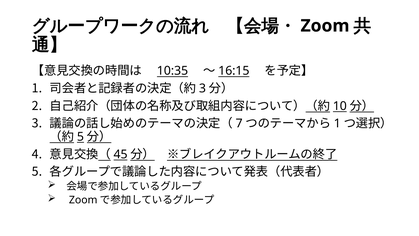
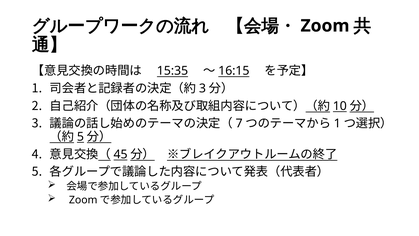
10:35: 10:35 -> 15:35 (172, 71)
